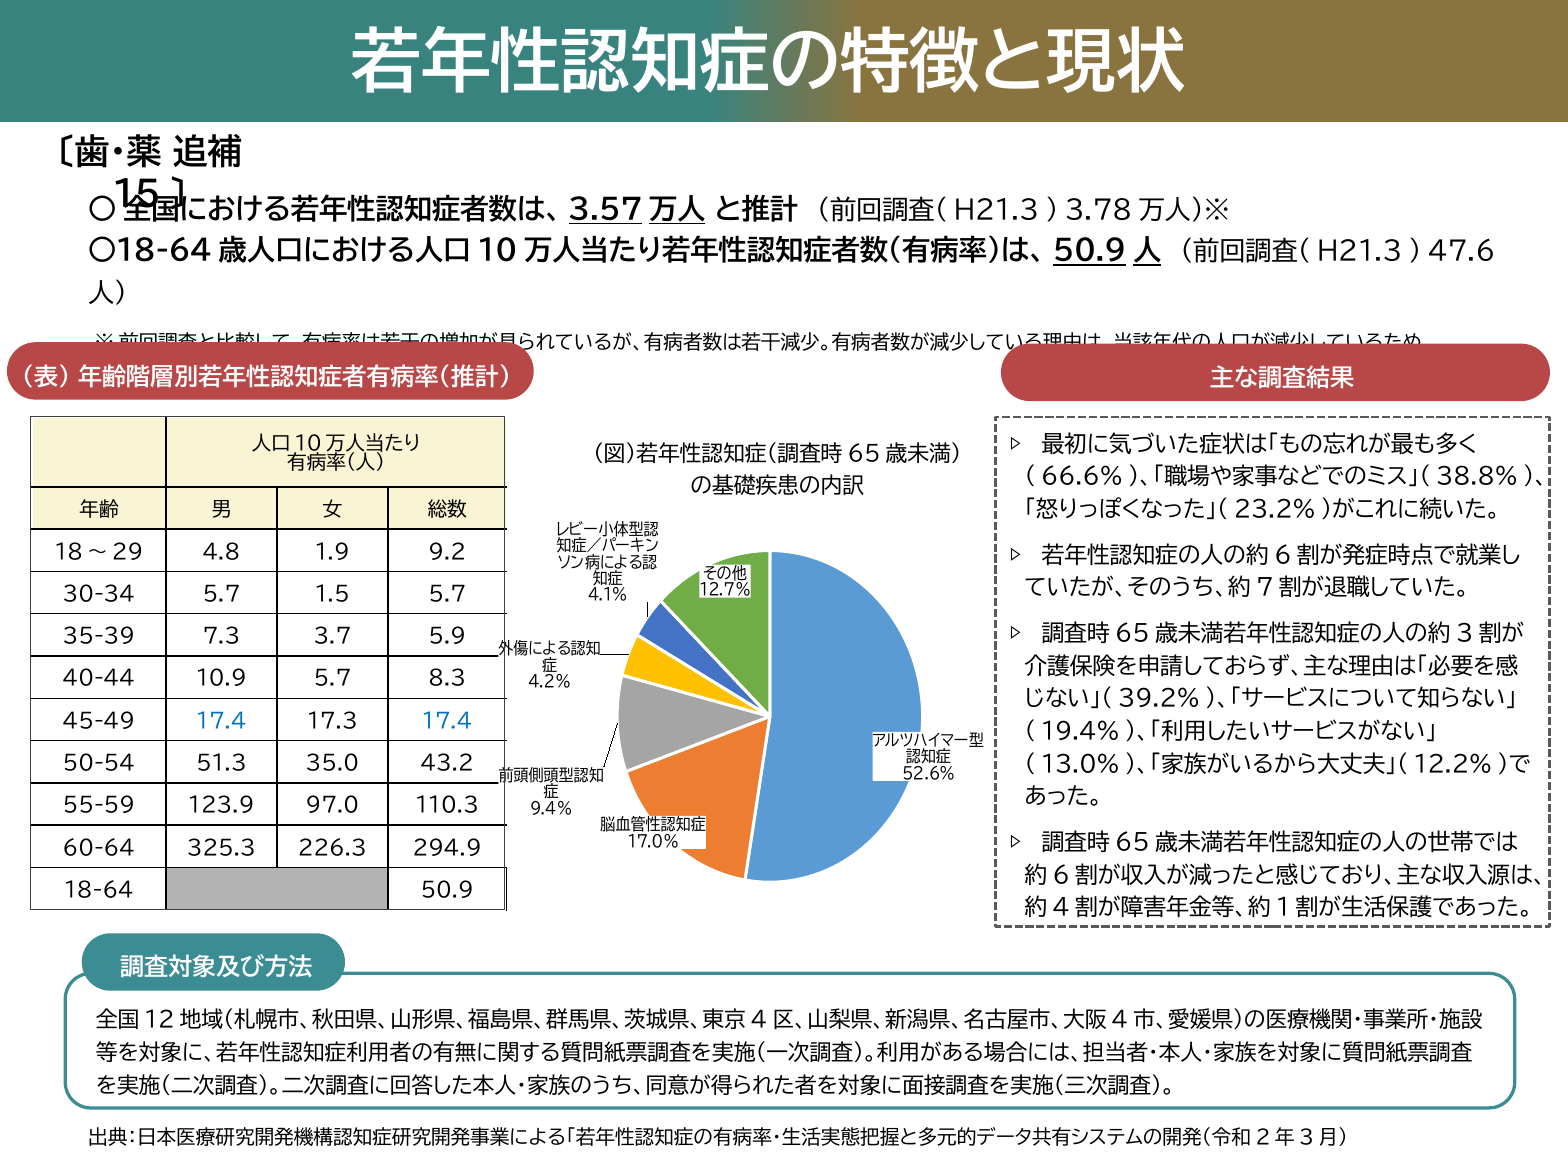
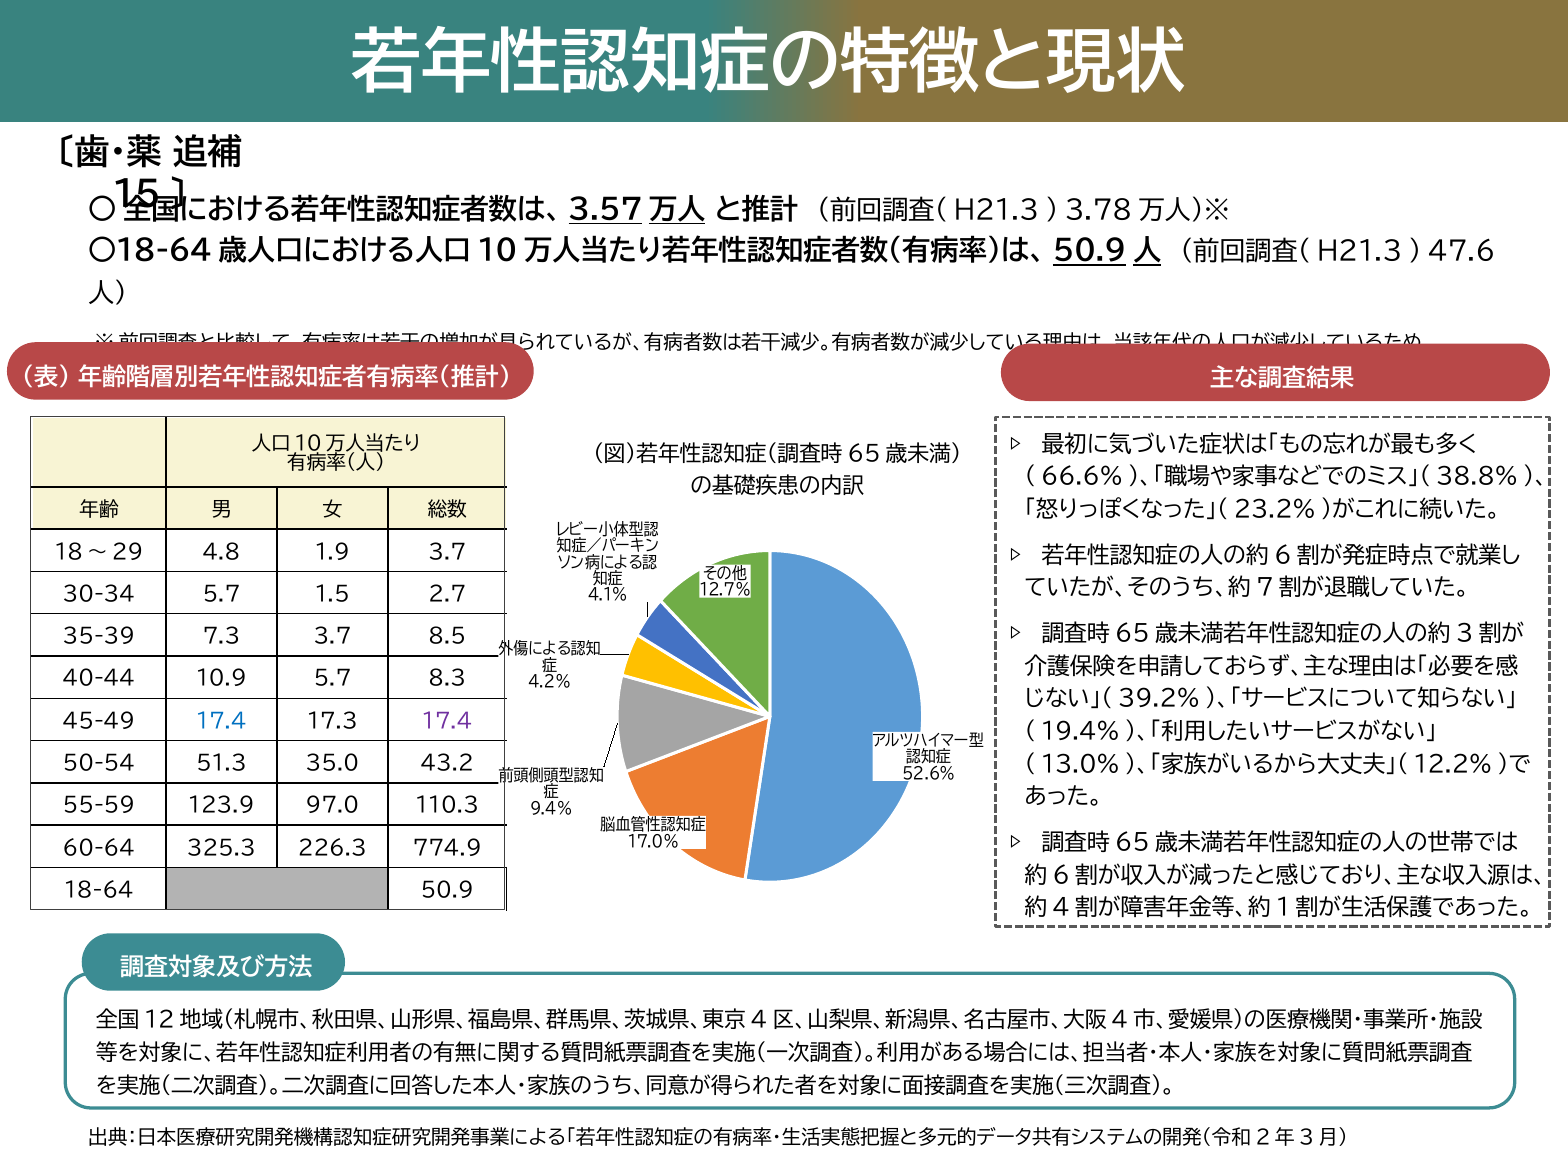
1.9 9.2: 9.2 -> 3.7 (447, 552)
1.5 5.7: 5.7 -> 2.7 (447, 595)
5.9: 5.9 -> 8.5 (447, 637)
17.4 colour: blue -> purple (447, 721)
294.9: 294.9 -> 774.9 (447, 848)
